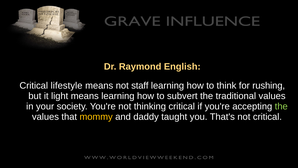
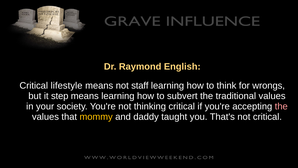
rushing: rushing -> wrongs (269, 85)
light: light -> step (60, 96)
the colour: light green -> pink (281, 106)
